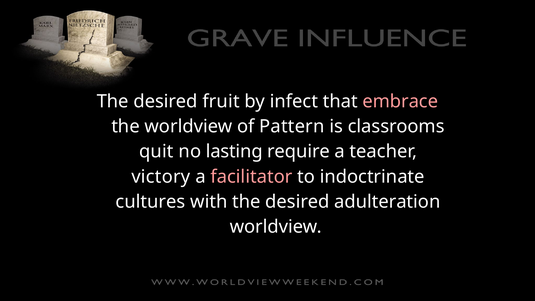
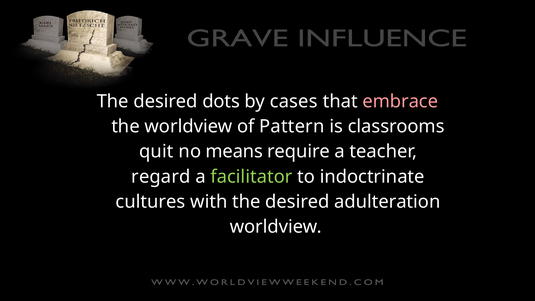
fruit: fruit -> dots (221, 101)
infect: infect -> cases (294, 101)
lasting: lasting -> means (234, 152)
victory: victory -> regard (161, 177)
facilitator colour: pink -> light green (251, 177)
